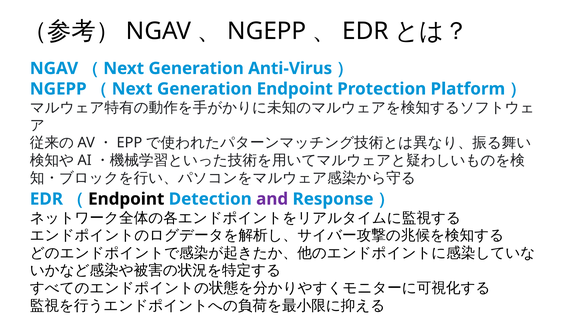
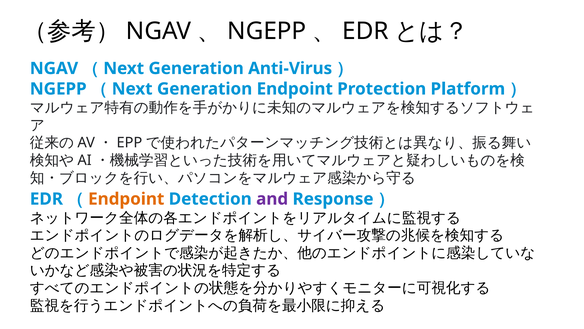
Endpoint colour: black -> orange (126, 199)
